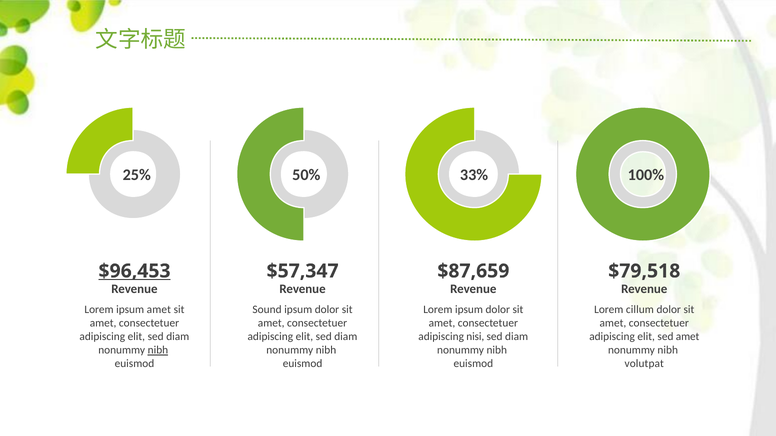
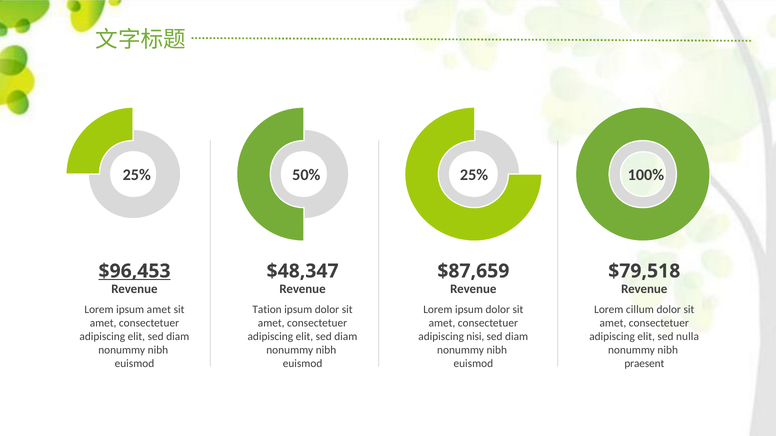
50% 33%: 33% -> 25% (474, 175)
$57,347: $57,347 -> $48,347 (303, 271)
Sound: Sound -> Tation (267, 310)
sed amet: amet -> nulla (687, 337)
nibh underline: present -> none (158, 350)
volutpat: volutpat -> praesent (644, 364)
